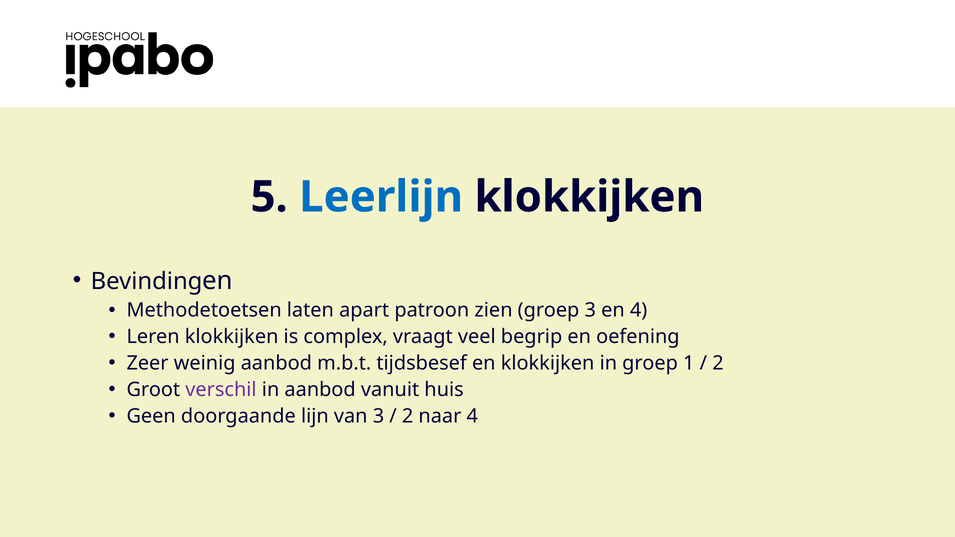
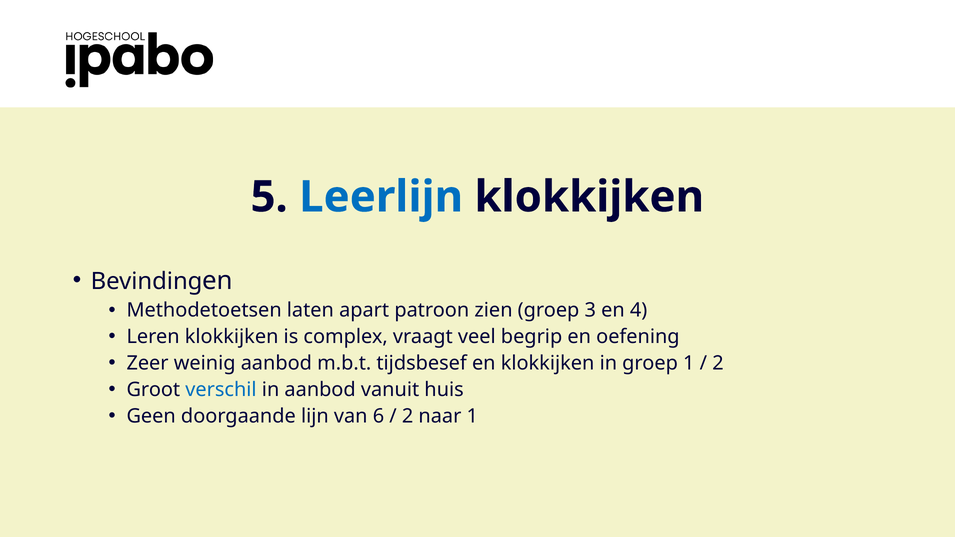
verschil colour: purple -> blue (221, 390)
van 3: 3 -> 6 (378, 416)
naar 4: 4 -> 1 (472, 416)
